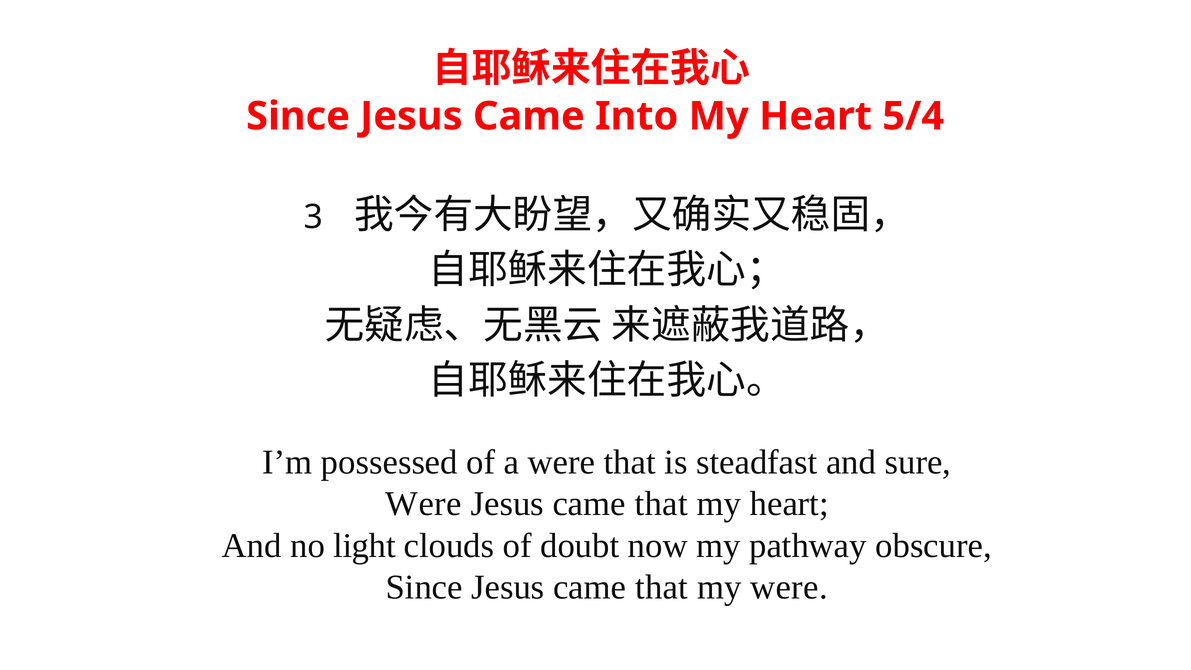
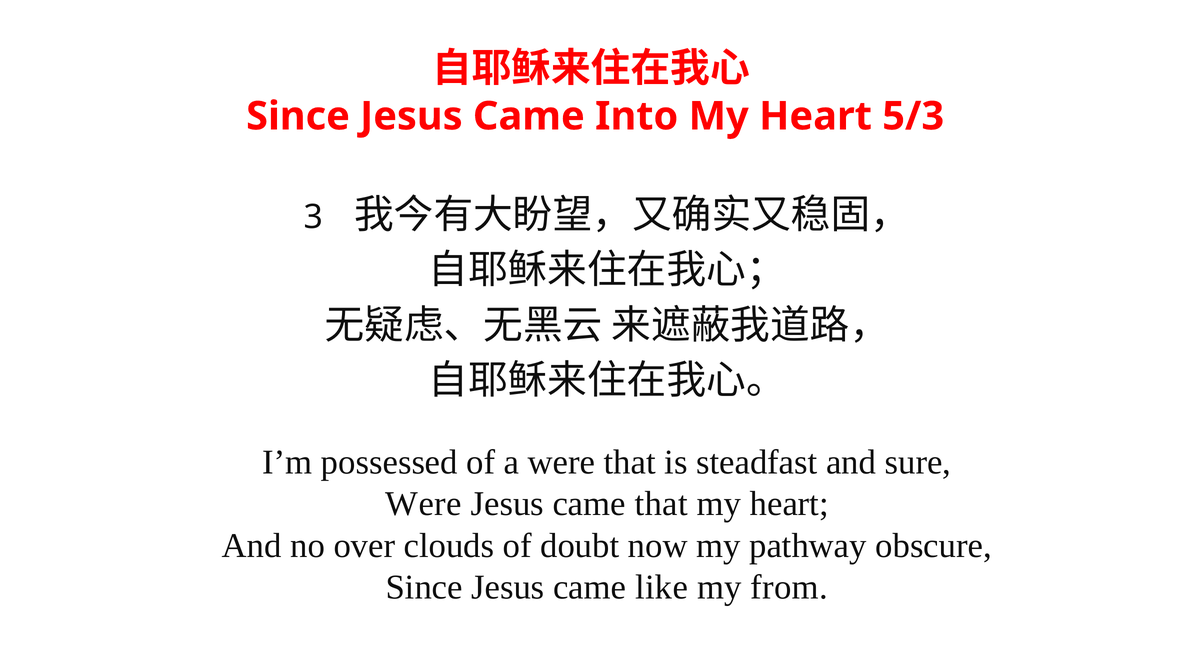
5/4: 5/4 -> 5/3 (913, 116)
light: light -> over (364, 546)
Since Jesus came that: that -> like (662, 587)
my were: were -> from (789, 587)
